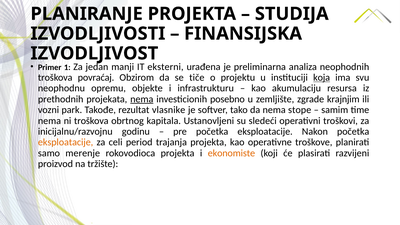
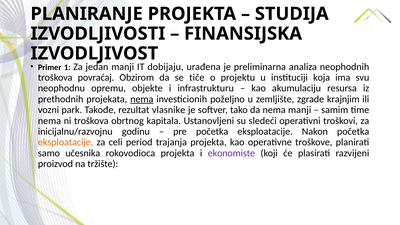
eksterni: eksterni -> dobijaju (165, 67)
koja underline: present -> none (322, 78)
posebno: posebno -> poželjno (227, 99)
nema stope: stope -> manji (300, 110)
merenje: merenje -> učesnika (83, 153)
ekonomiste colour: orange -> purple (231, 153)
